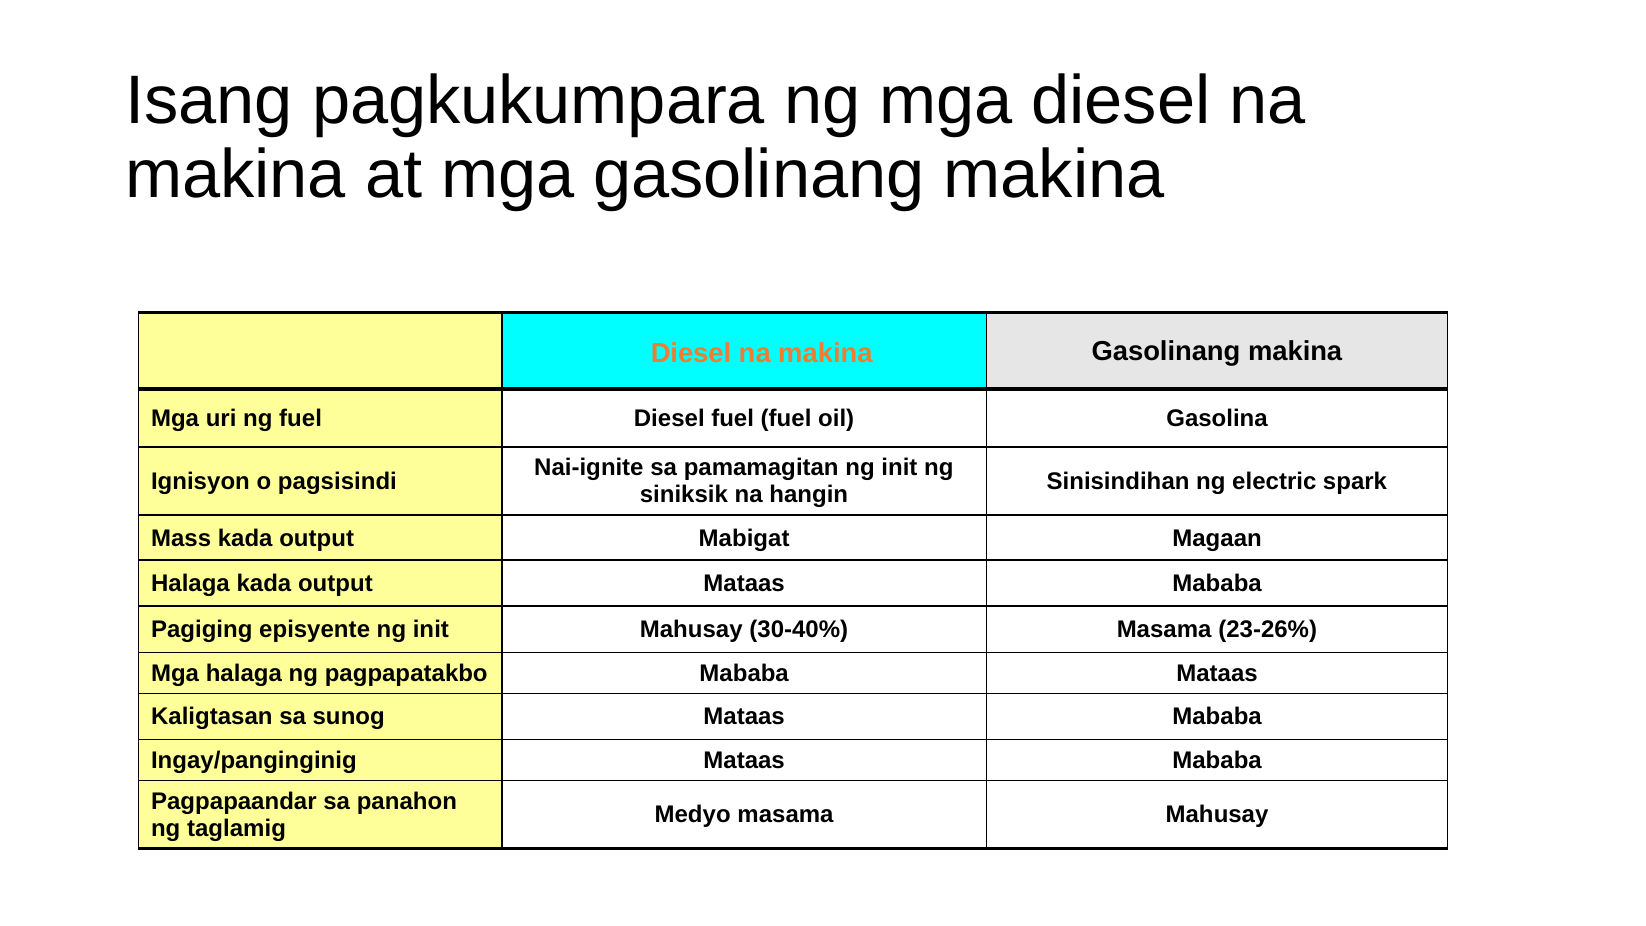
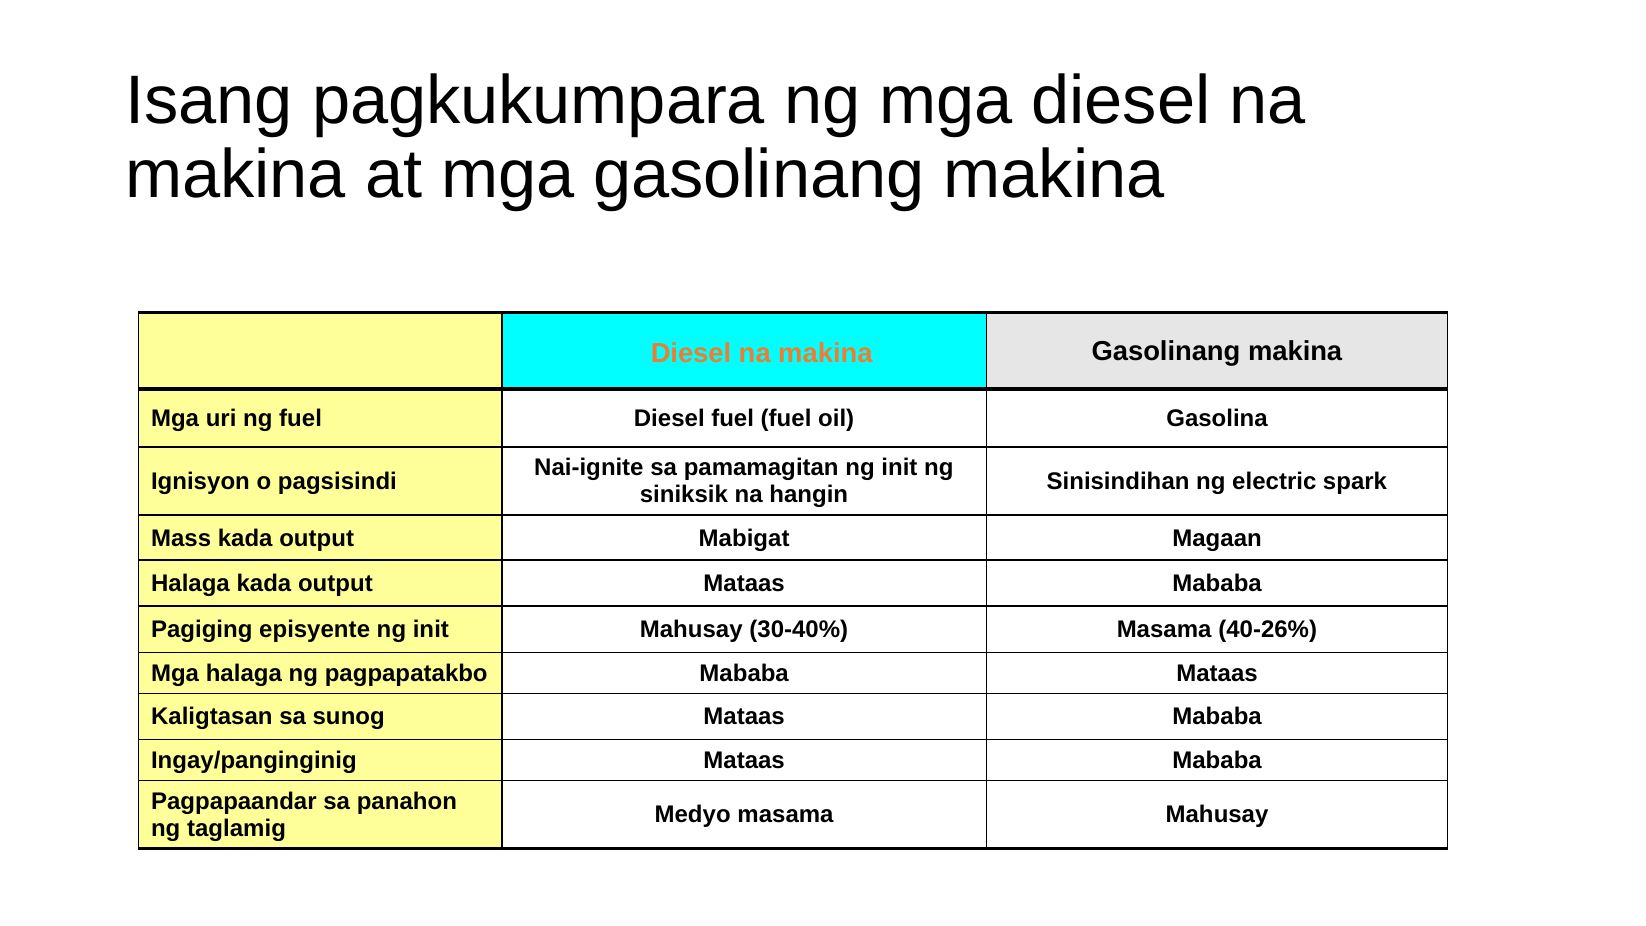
23-26%: 23-26% -> 40-26% (1268, 629)
